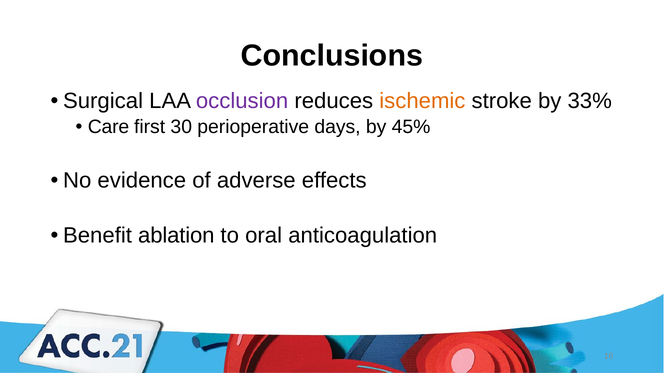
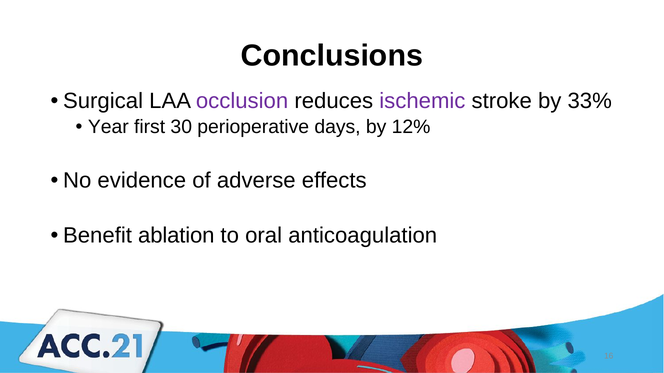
ischemic colour: orange -> purple (422, 101)
Care: Care -> Year (108, 127)
45%: 45% -> 12% (411, 127)
